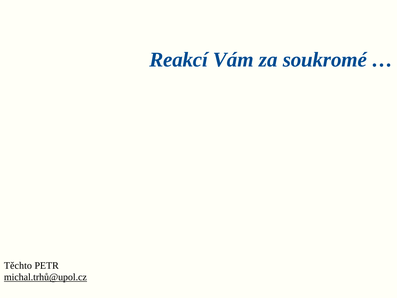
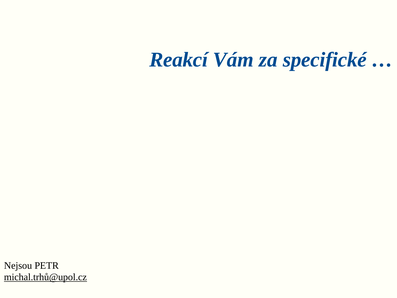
soukromé: soukromé -> specifické (325, 60)
Těchto: Těchto -> Nejsou (18, 265)
